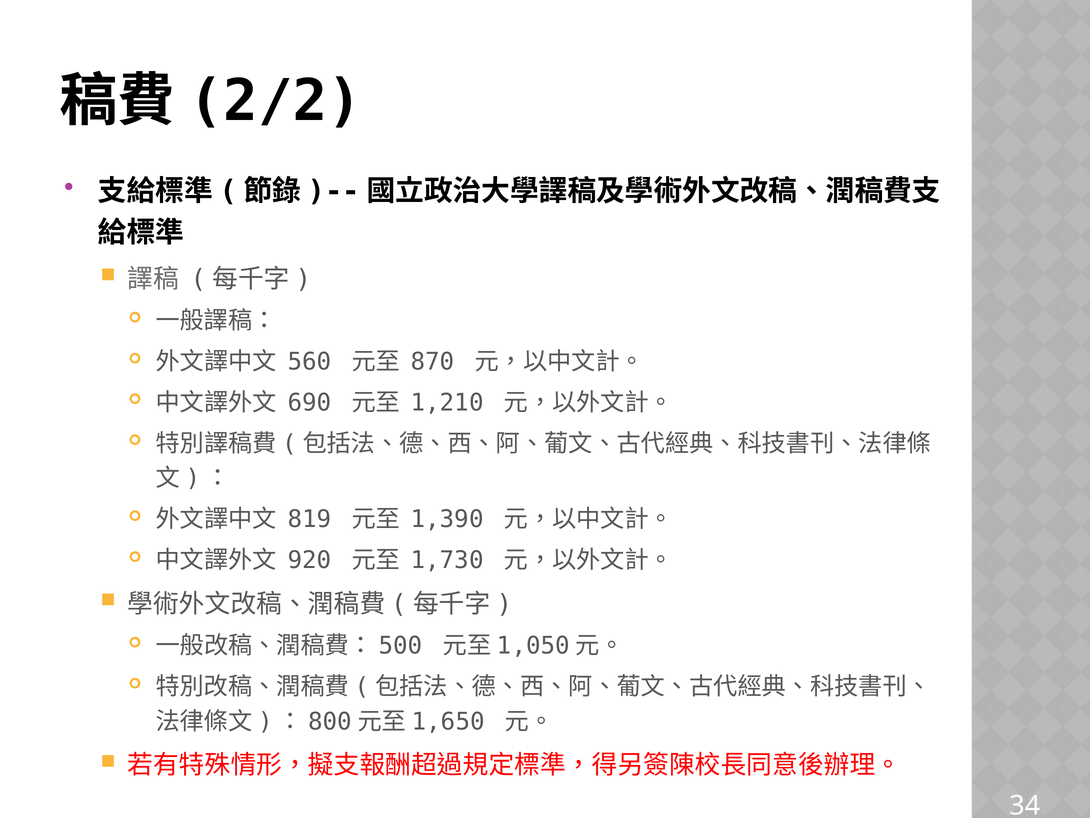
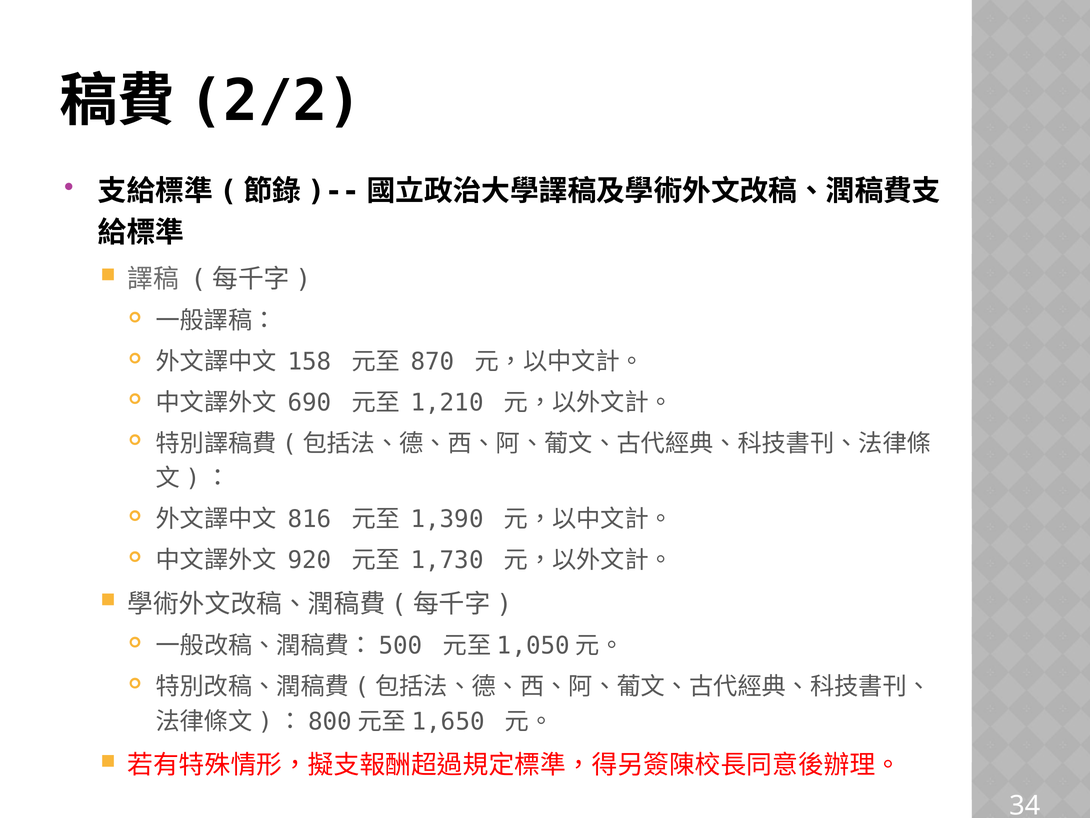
560: 560 -> 158 (309, 361)
819: 819 -> 816 (309, 519)
